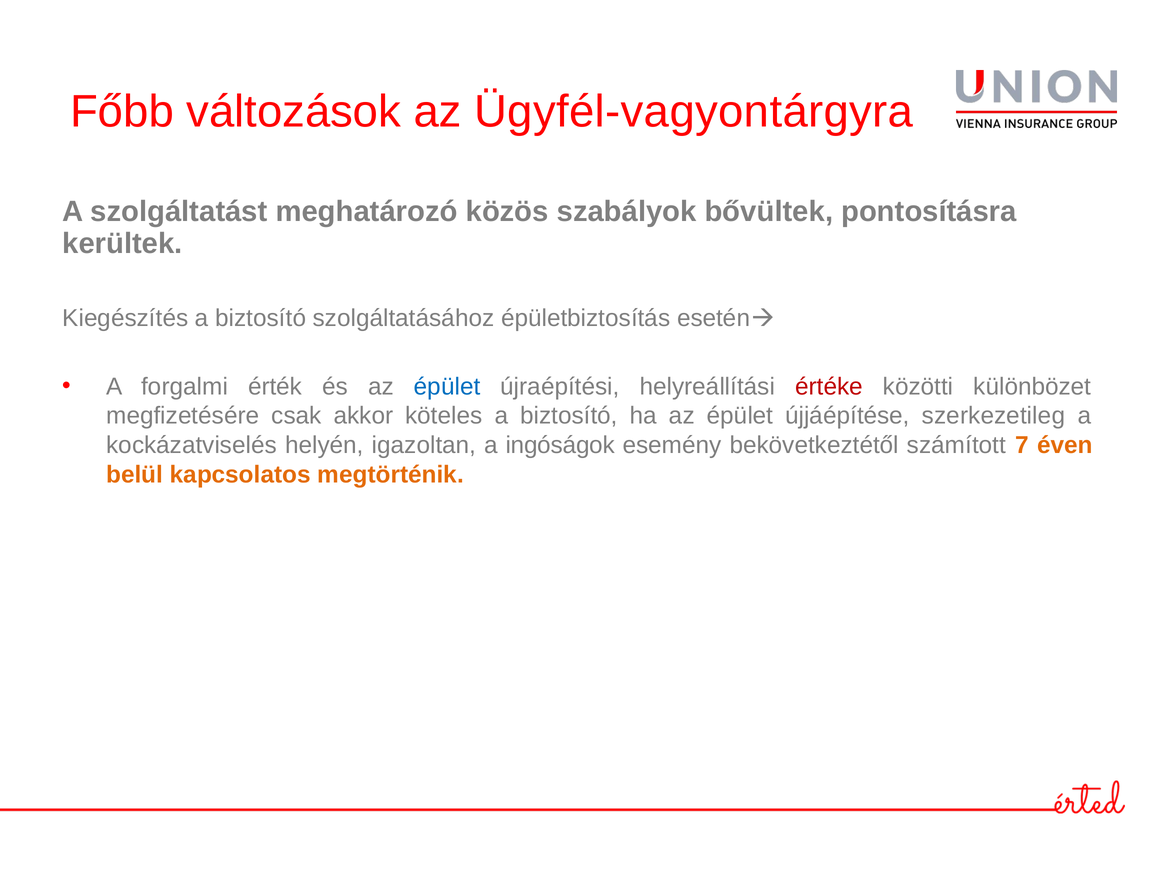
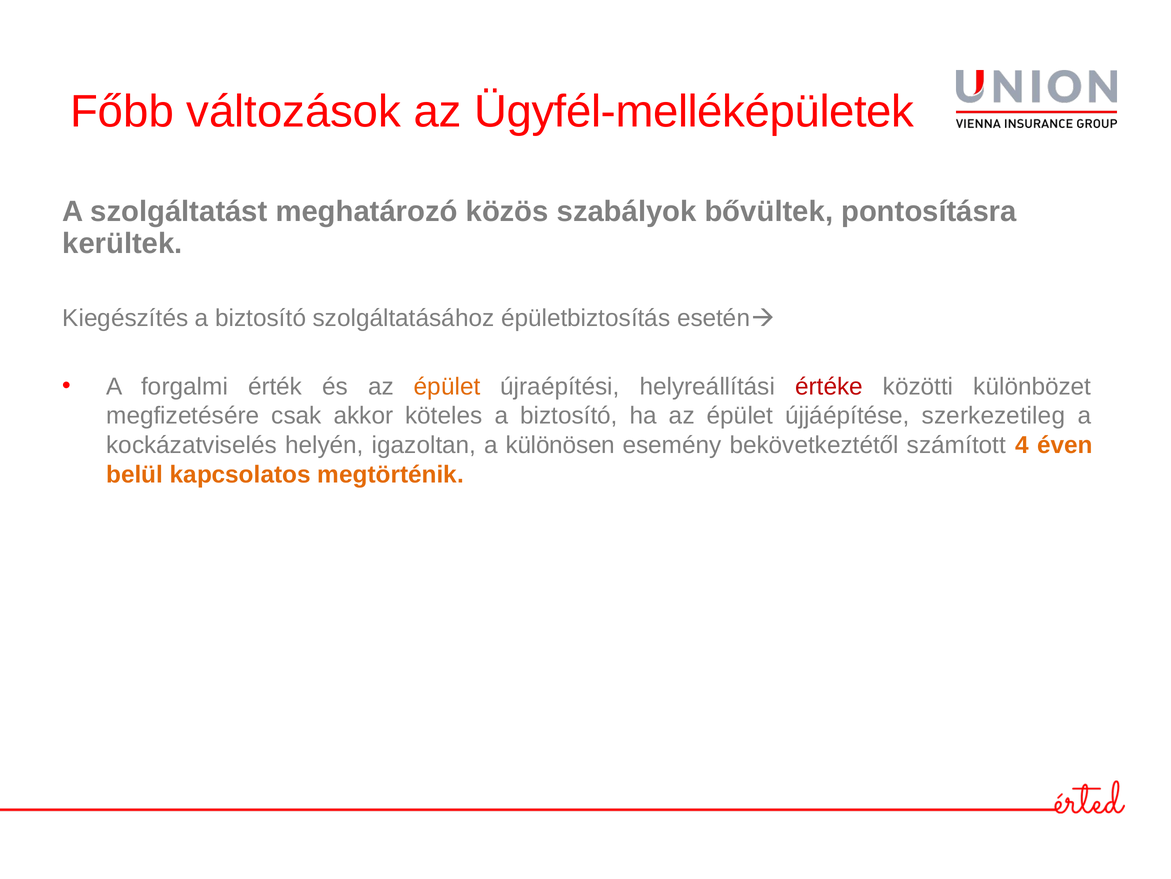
Ügyfél-vagyontárgyra: Ügyfél-vagyontárgyra -> Ügyfél-melléképületek (694, 111)
épület colour: blue -> orange (447, 386)
ingóságok: ingóságok -> különösen (560, 445)
7: 7 -> 4 (1022, 445)
